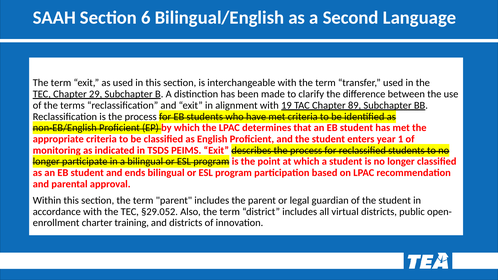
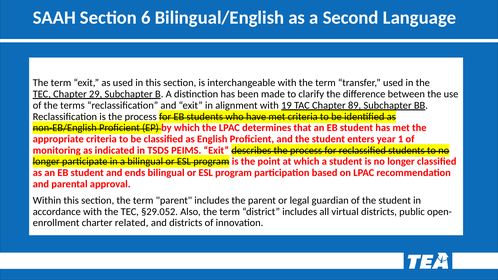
training: training -> related (132, 223)
